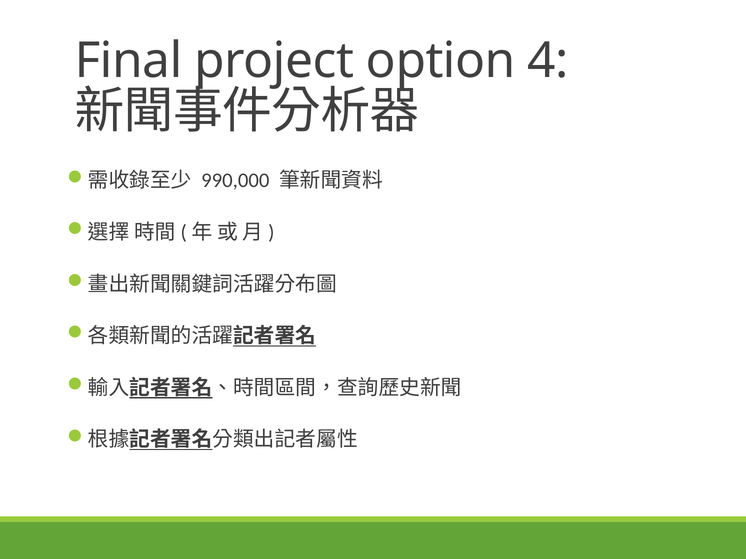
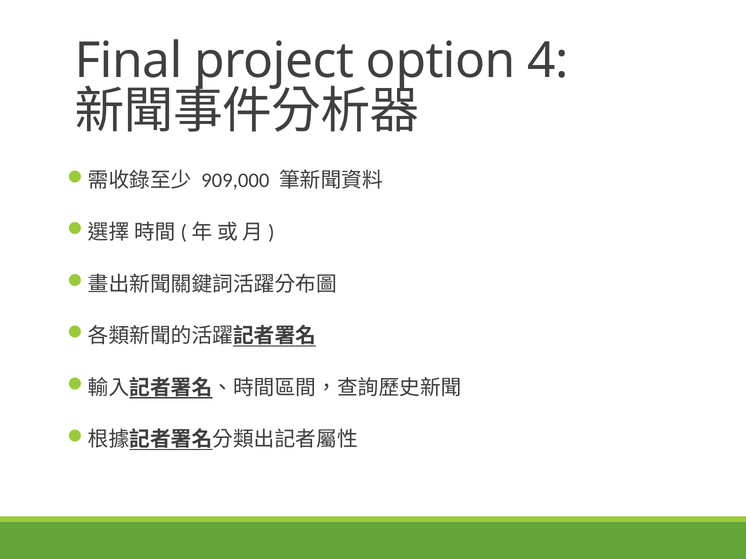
990,000: 990,000 -> 909,000 (235, 181)
